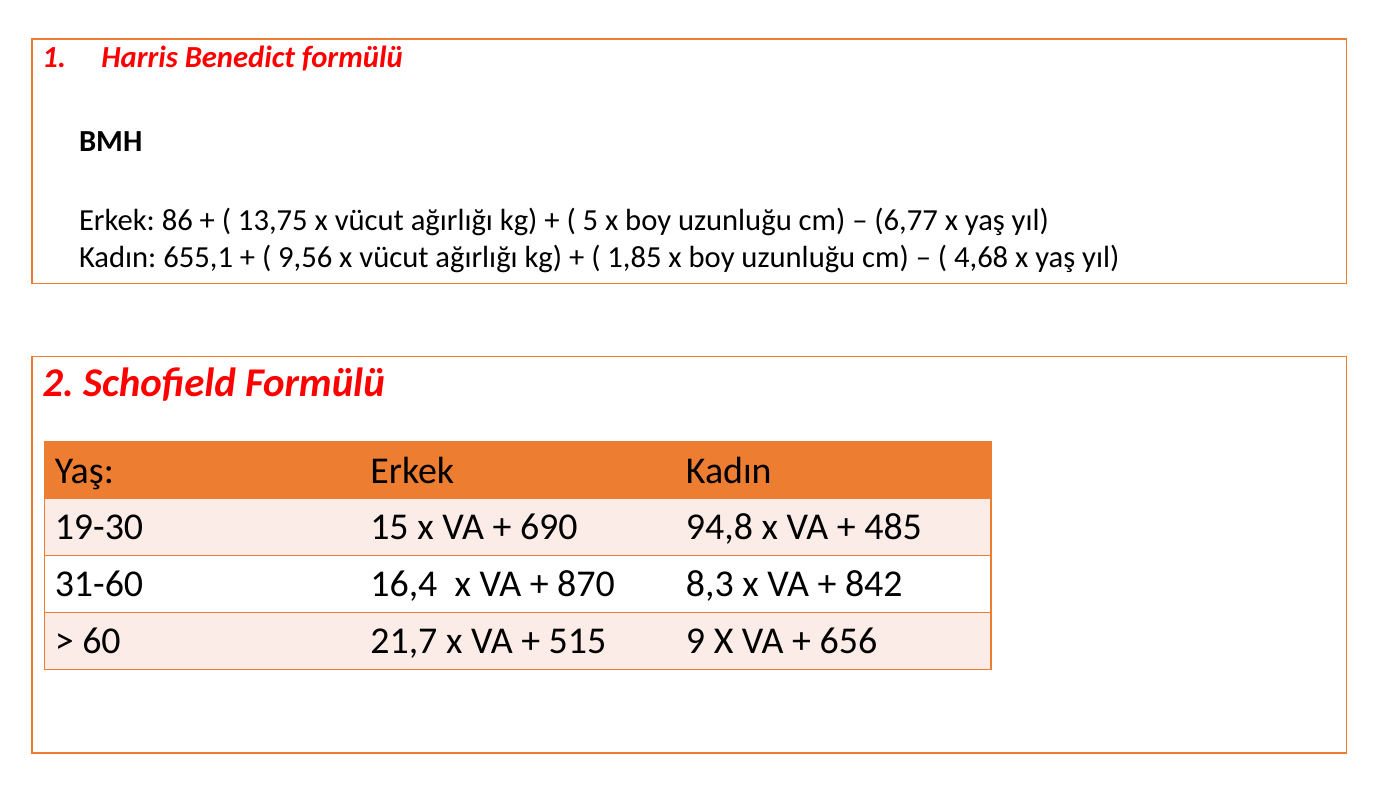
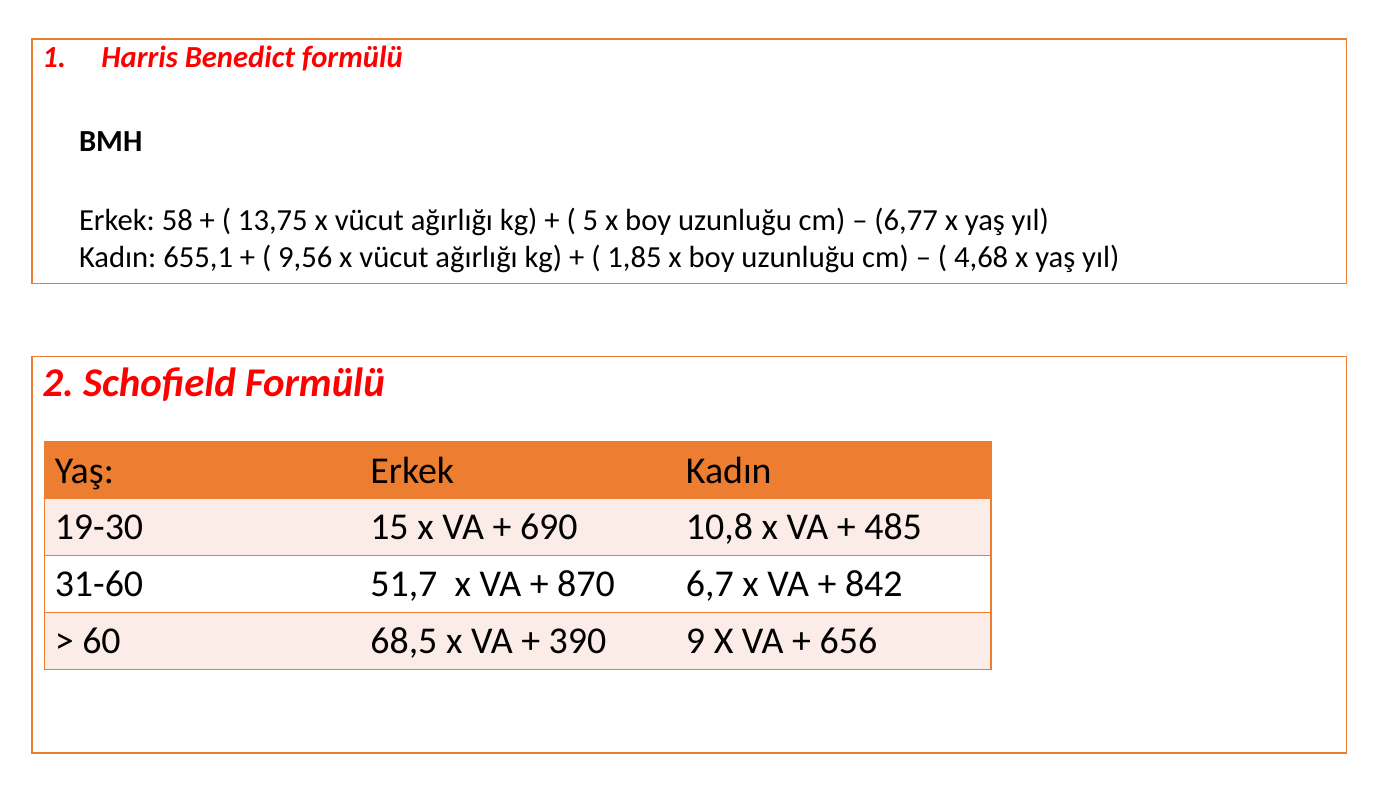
86: 86 -> 58 (177, 220)
94,8: 94,8 -> 10,8 (719, 528)
16,4: 16,4 -> 51,7 (404, 585)
8,3: 8,3 -> 6,7 (710, 585)
21,7: 21,7 -> 68,5 (404, 642)
515: 515 -> 390 (577, 642)
